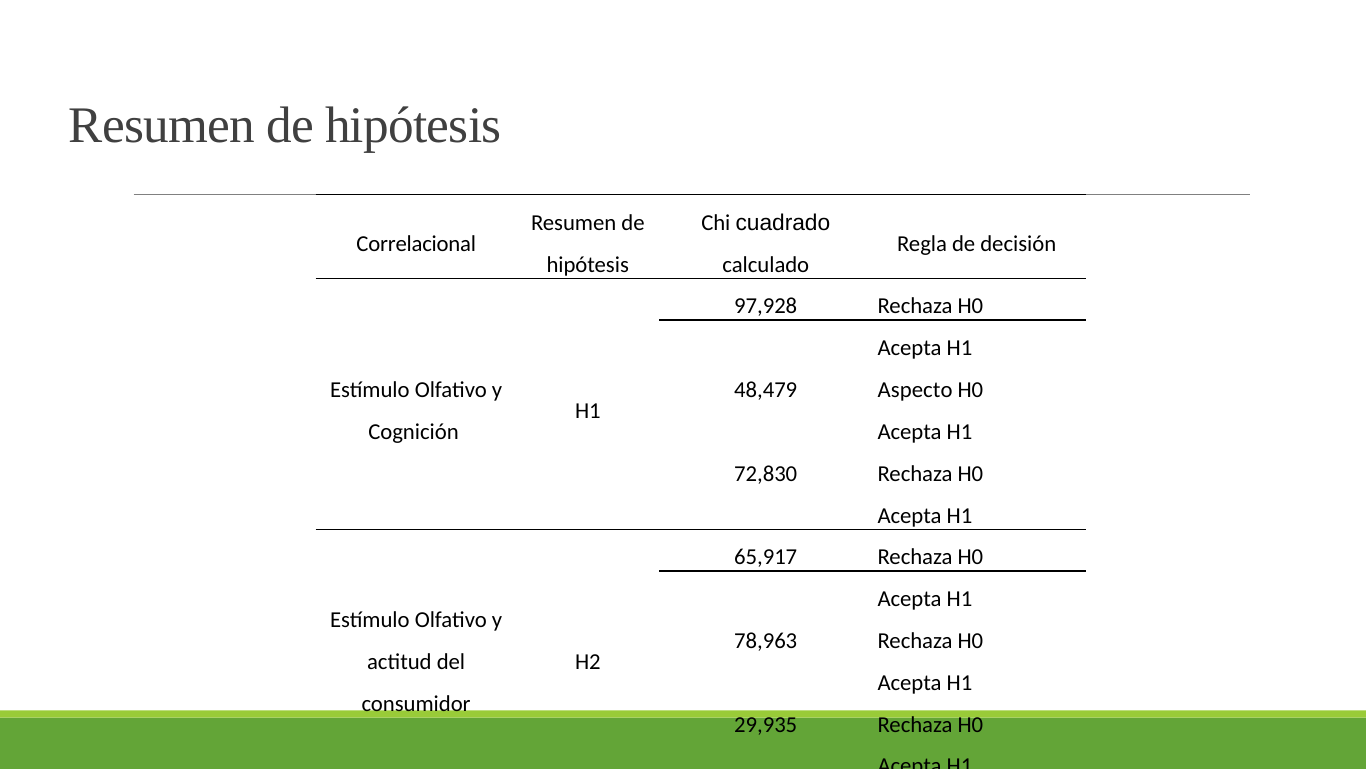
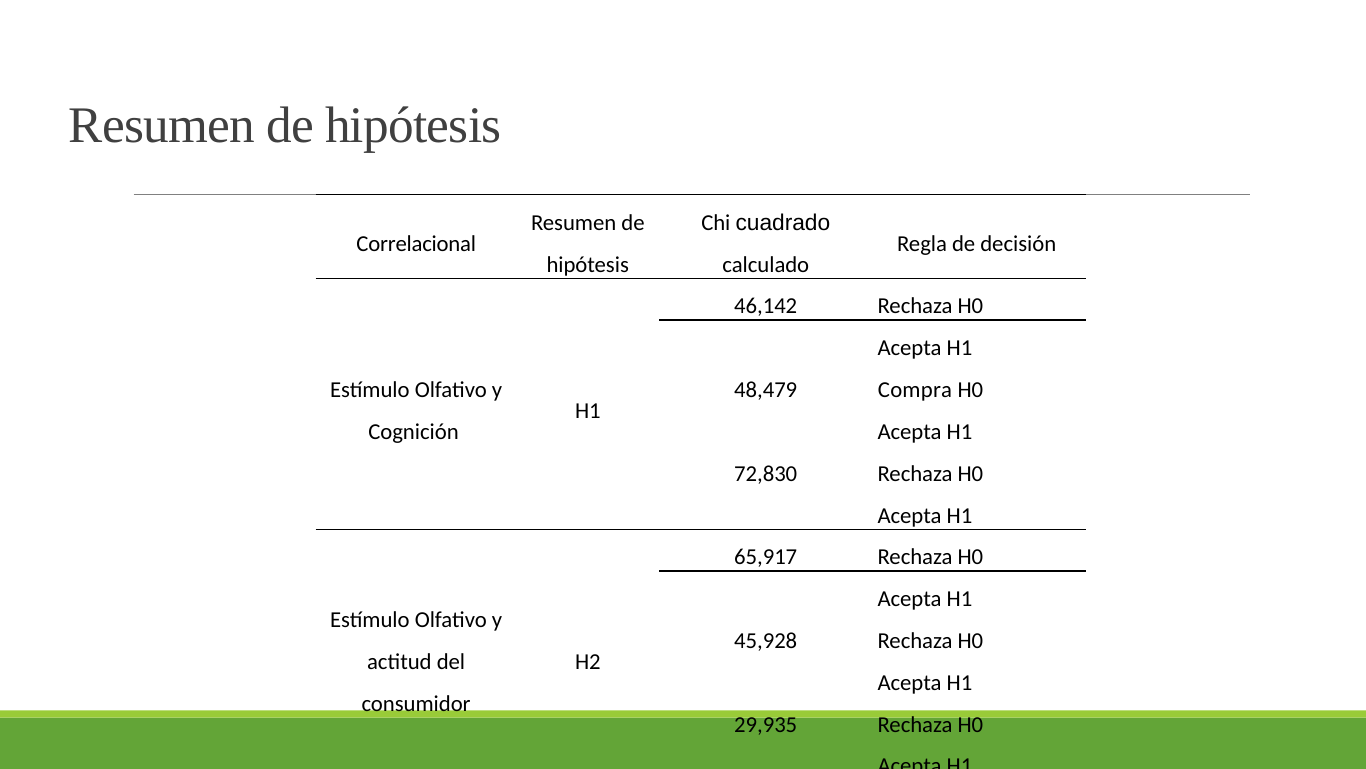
97,928: 97,928 -> 46,142 (766, 306)
Aspecto: Aspecto -> Compra (915, 390)
78,963: 78,963 -> 45,928 (766, 640)
